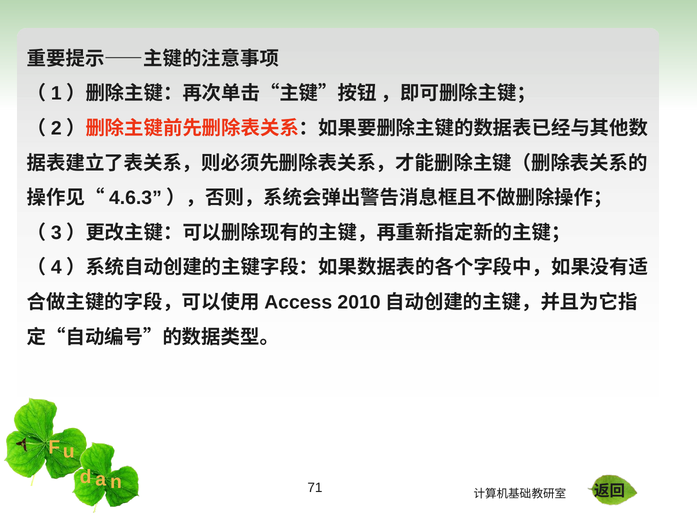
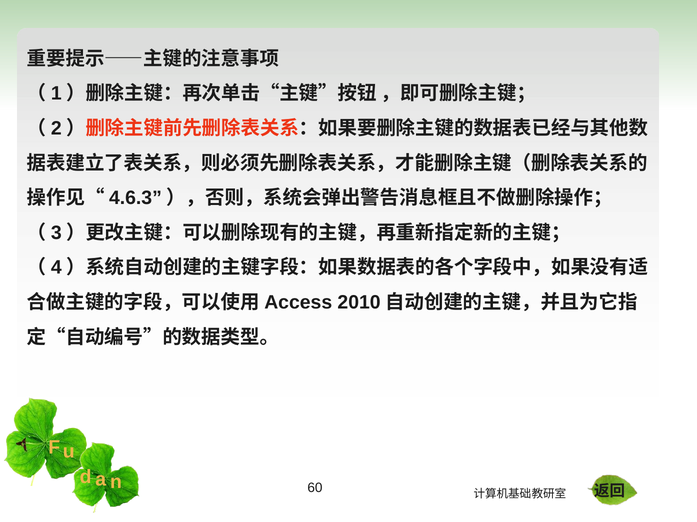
71: 71 -> 60 (315, 489)
